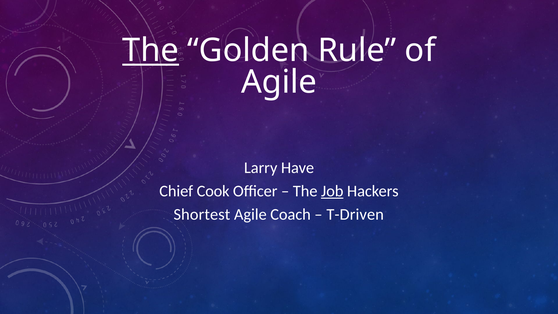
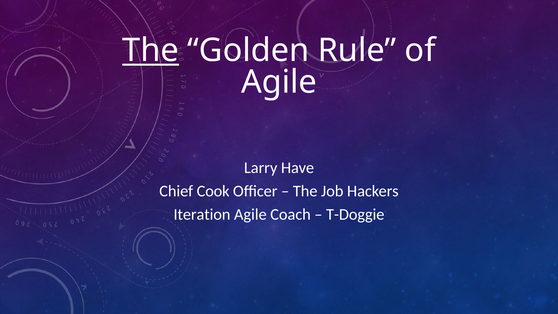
Job underline: present -> none (332, 191)
Shortest: Shortest -> Iteration (202, 214)
T-Driven: T-Driven -> T-Doggie (355, 214)
